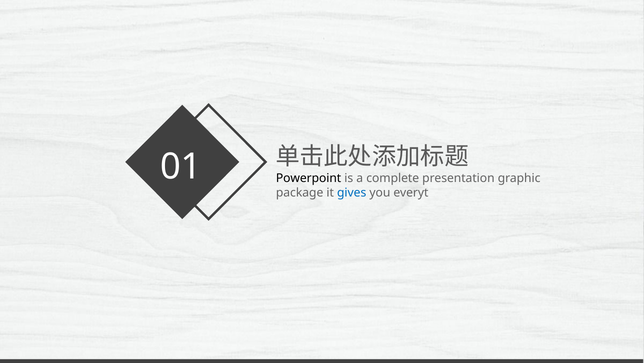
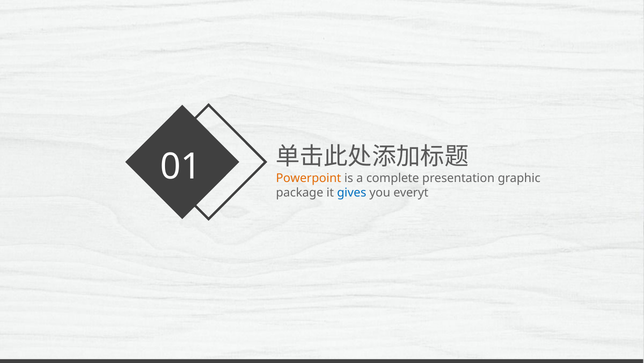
Powerpoint colour: black -> orange (309, 178)
